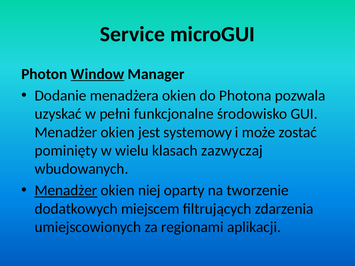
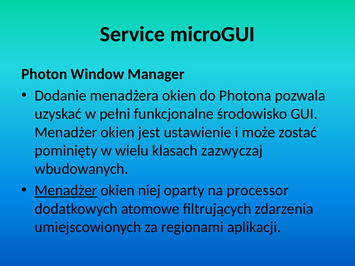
Window underline: present -> none (98, 74)
systemowy: systemowy -> ustawienie (198, 132)
tworzenie: tworzenie -> processor (258, 191)
miejscem: miejscem -> atomowe (150, 209)
